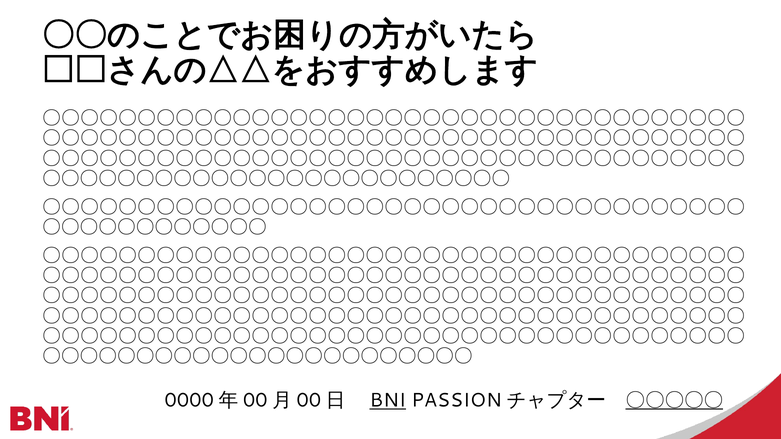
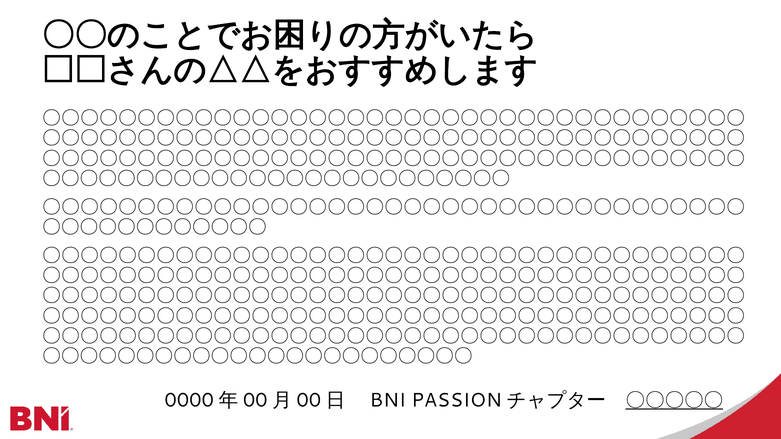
BNI underline: present -> none (388, 401)
